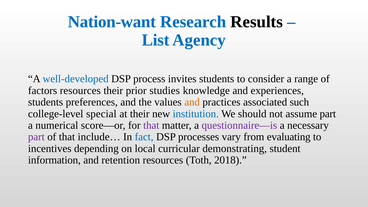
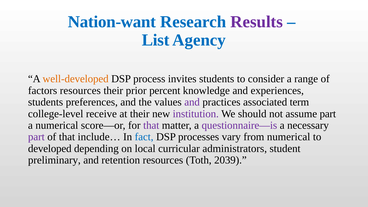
Results colour: black -> purple (257, 22)
well-developed colour: blue -> orange (76, 79)
studies: studies -> percent (165, 91)
and colour: orange -> purple (192, 102)
such: such -> term (299, 102)
special: special -> receive (101, 114)
institution colour: blue -> purple (196, 114)
from evaluating: evaluating -> numerical (289, 137)
incentives: incentives -> developed (50, 149)
demonstrating: demonstrating -> administrators (235, 149)
information: information -> preliminary (54, 160)
2018: 2018 -> 2039 (230, 160)
